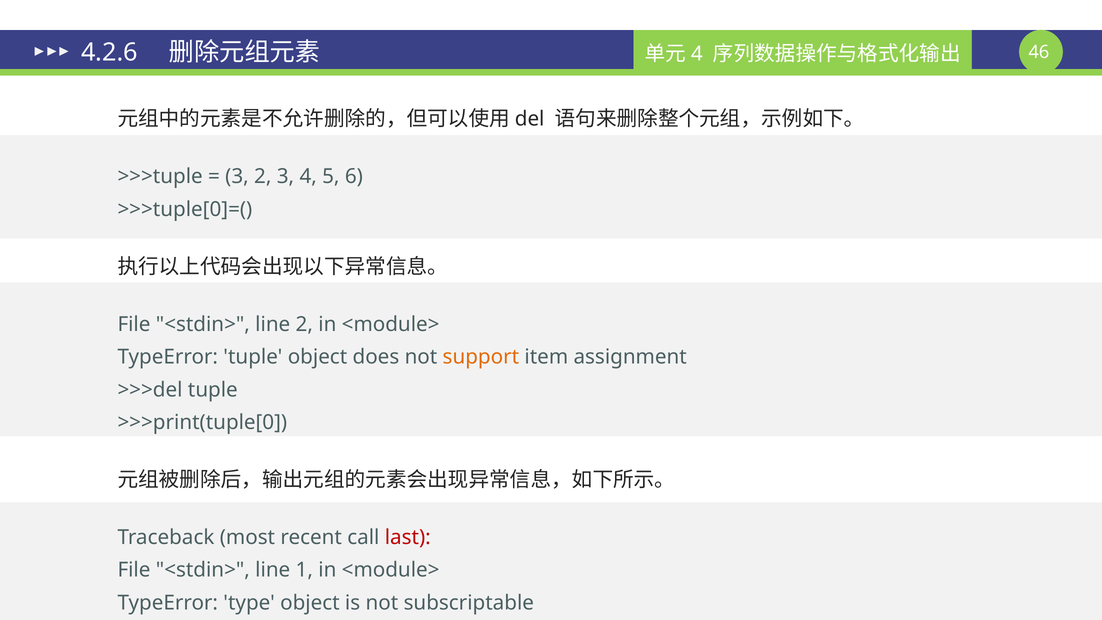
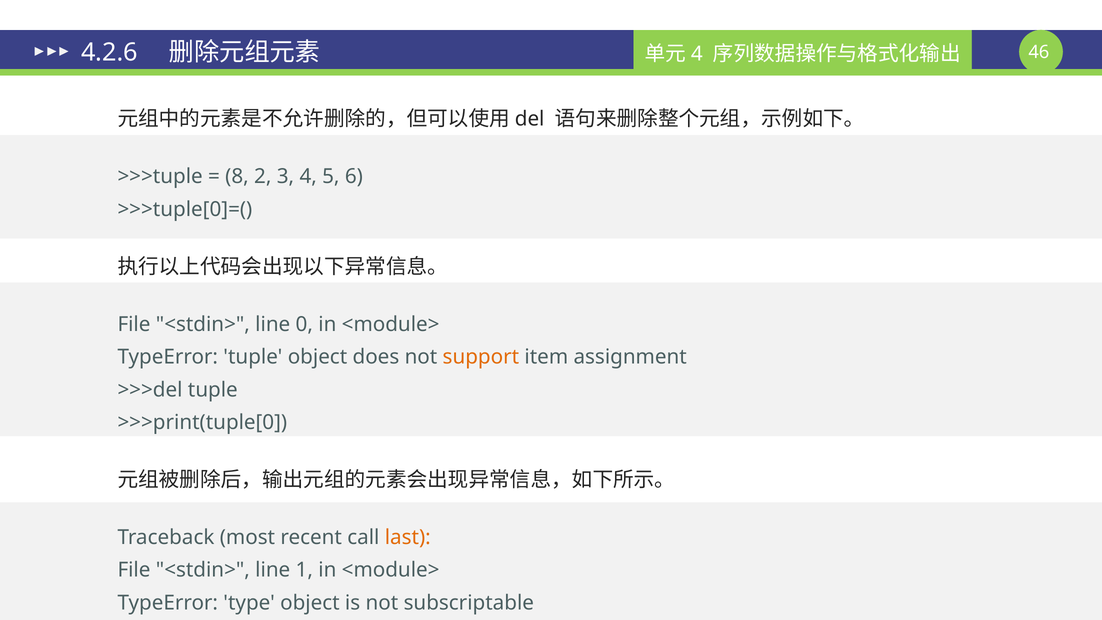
3: 3 -> 8 (237, 177)
line 2: 2 -> 0 (304, 324)
last colour: red -> orange (408, 537)
